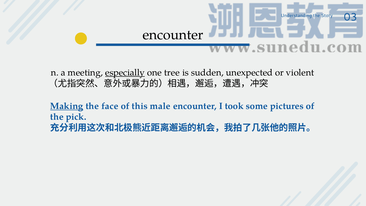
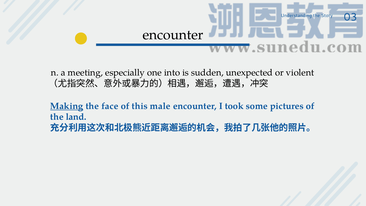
especially underline: present -> none (125, 72)
tree: tree -> into (172, 72)
pick: pick -> land (76, 117)
